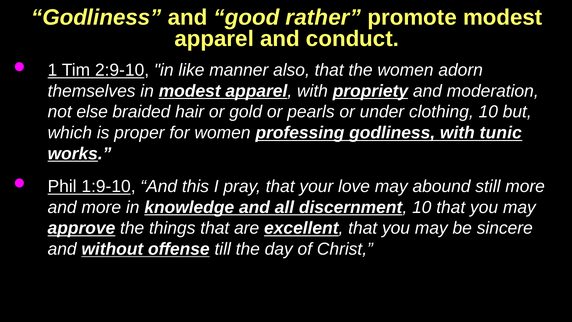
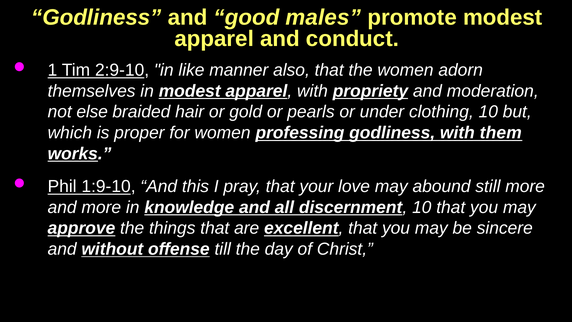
rather: rather -> males (323, 17)
tunic: tunic -> them (501, 133)
